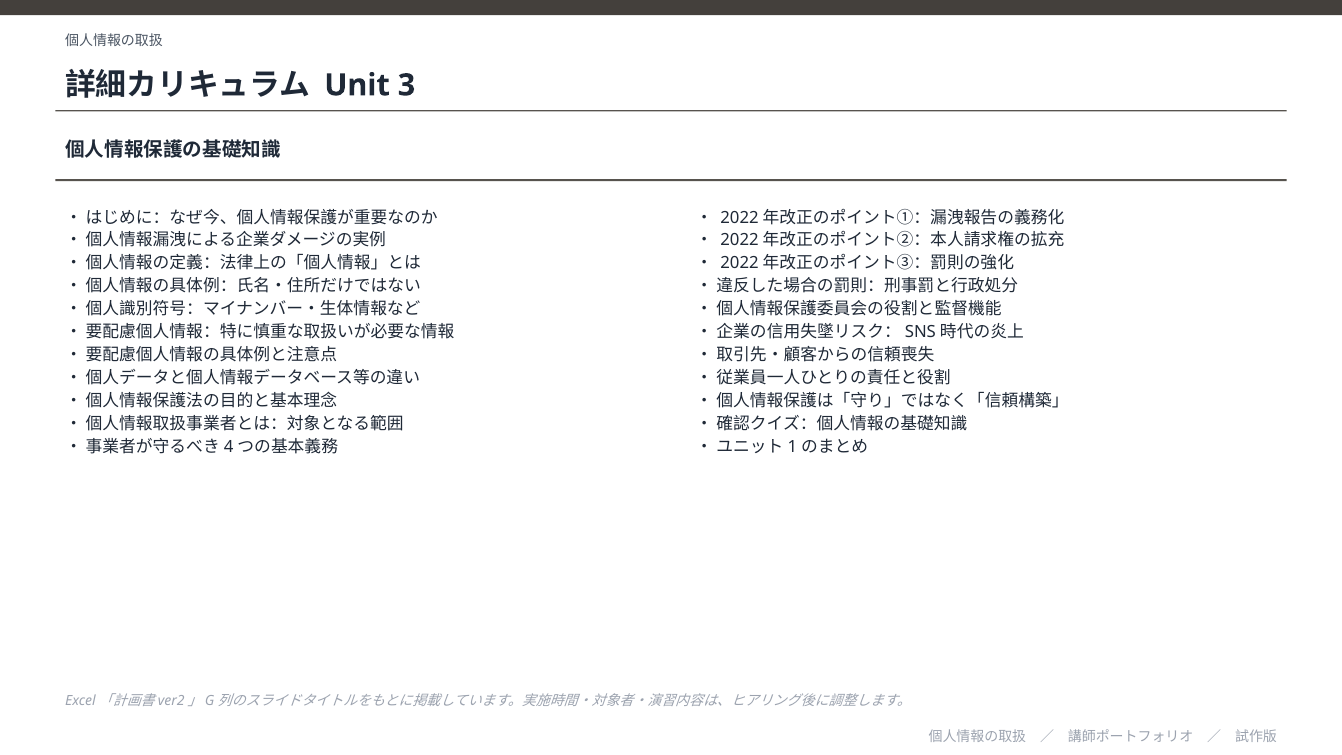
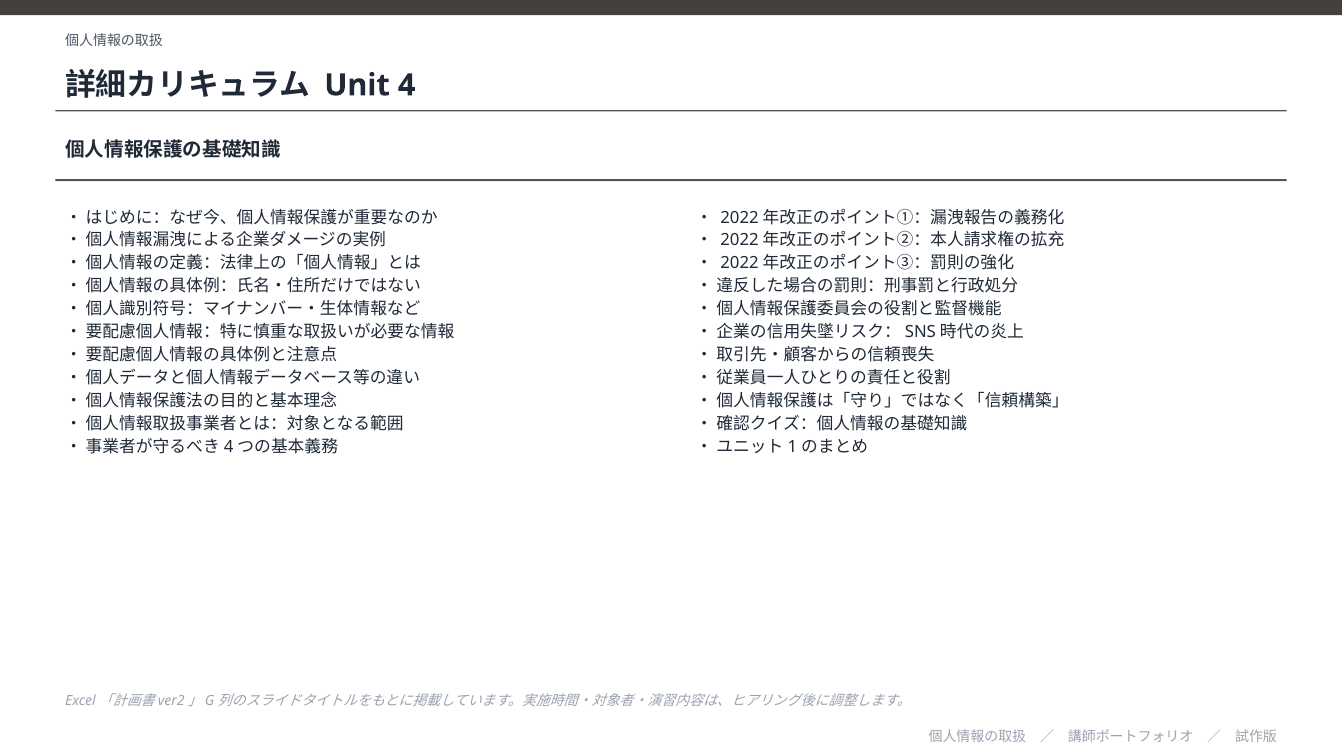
3: 3 -> 4 (407, 85)
